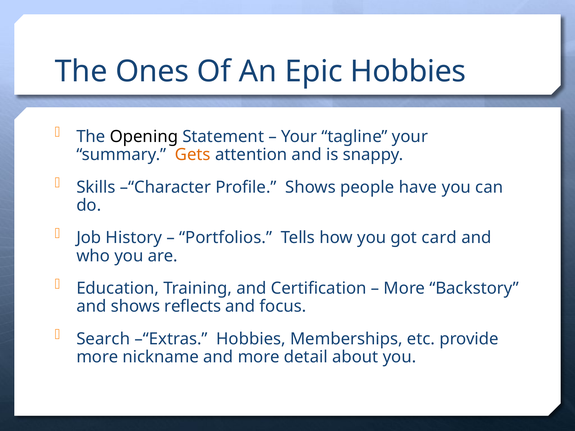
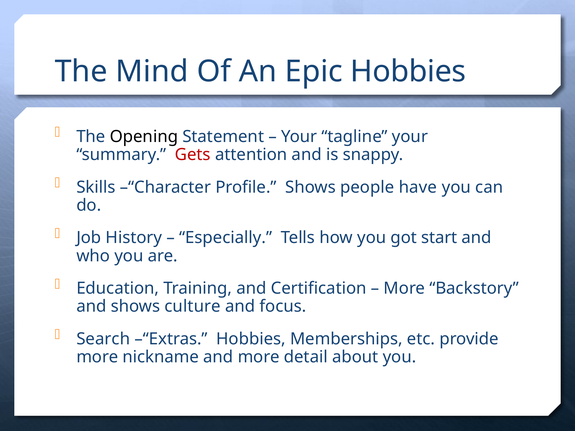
Ones: Ones -> Mind (152, 72)
Gets colour: orange -> red (193, 155)
Portfolios: Portfolios -> Especially (226, 238)
card: card -> start (439, 238)
reflects: reflects -> culture (193, 307)
